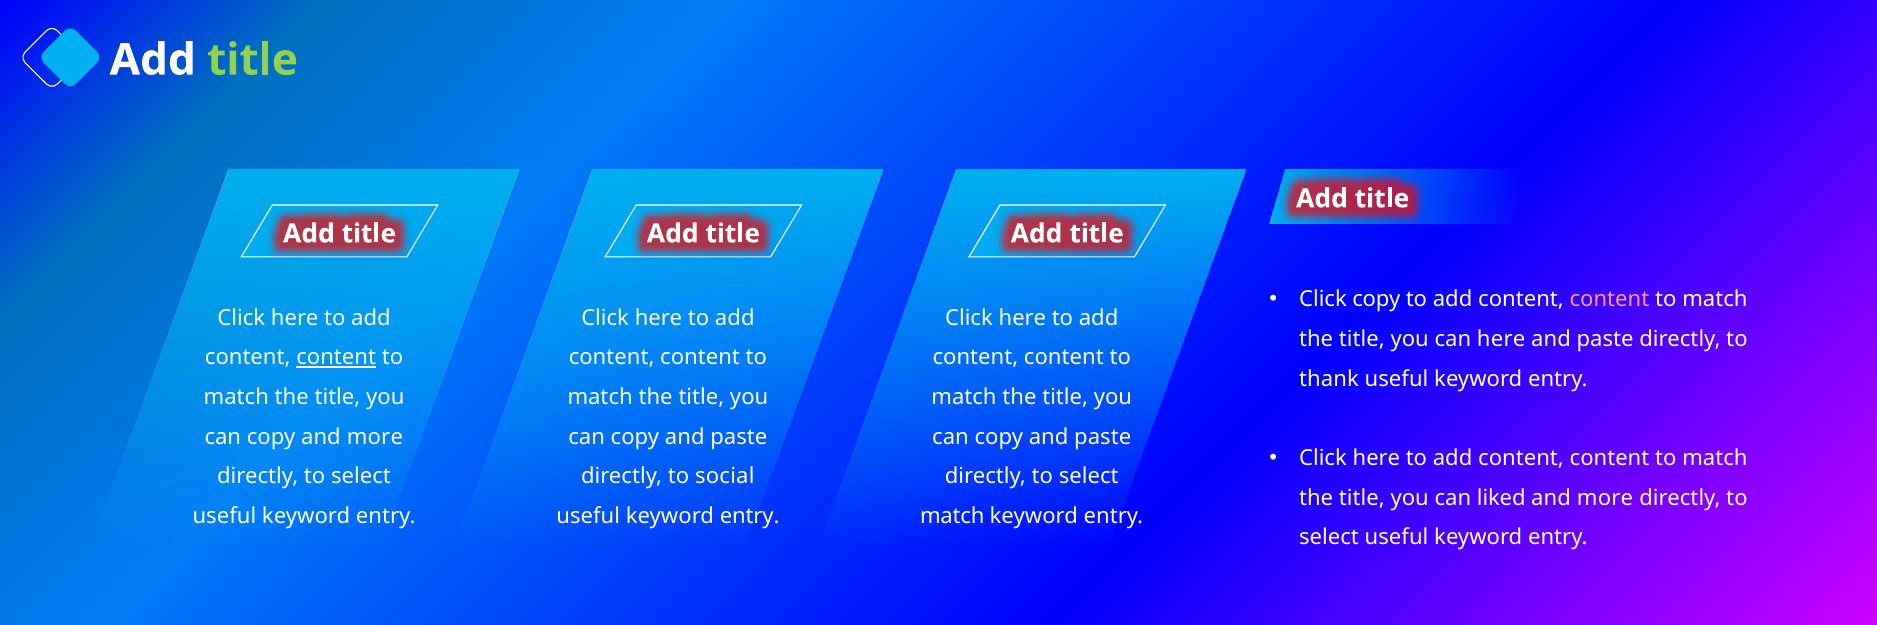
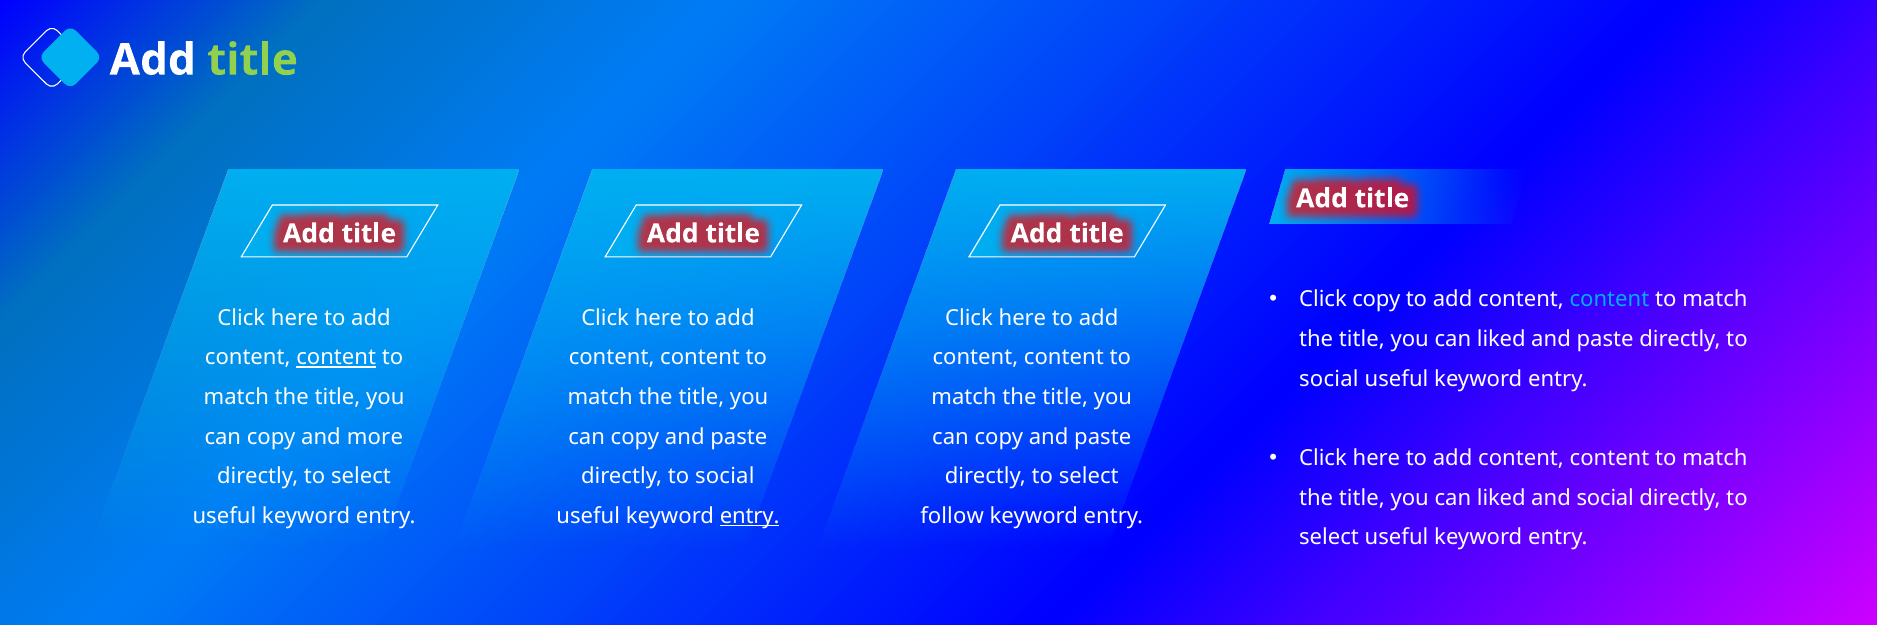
content colour: pink -> light blue (1609, 300)
here: here -> liked (1501, 340)
thank: thank -> social (1329, 379)
more: more -> social (1605, 498)
entry underline: none -> present (750, 517)
match: match -> follow (952, 517)
